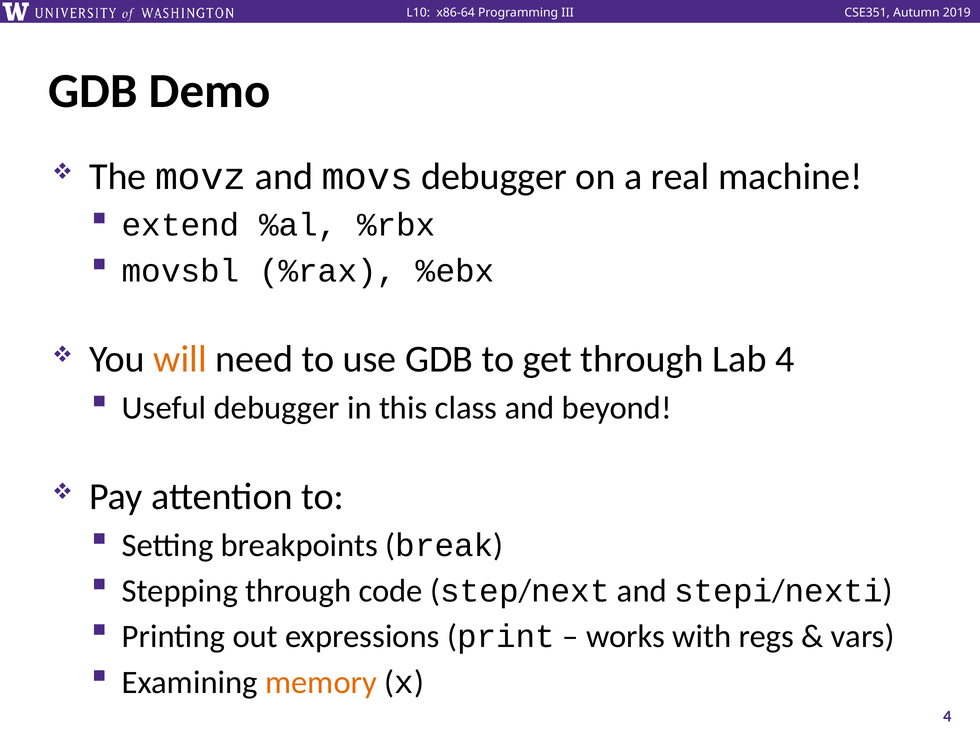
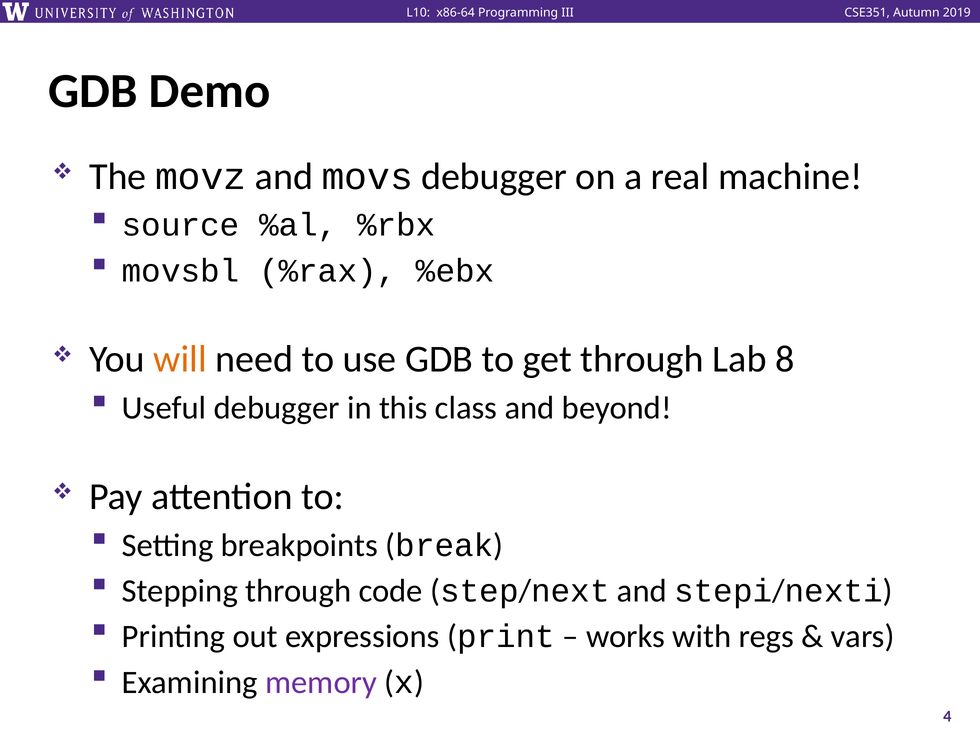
extend: extend -> source (181, 225)
Lab 4: 4 -> 8 (785, 359)
memory colour: orange -> purple (321, 682)
